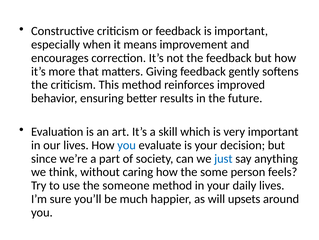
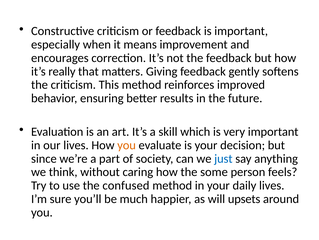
more: more -> really (62, 71)
you colour: blue -> orange (127, 145)
someone: someone -> confused (126, 185)
